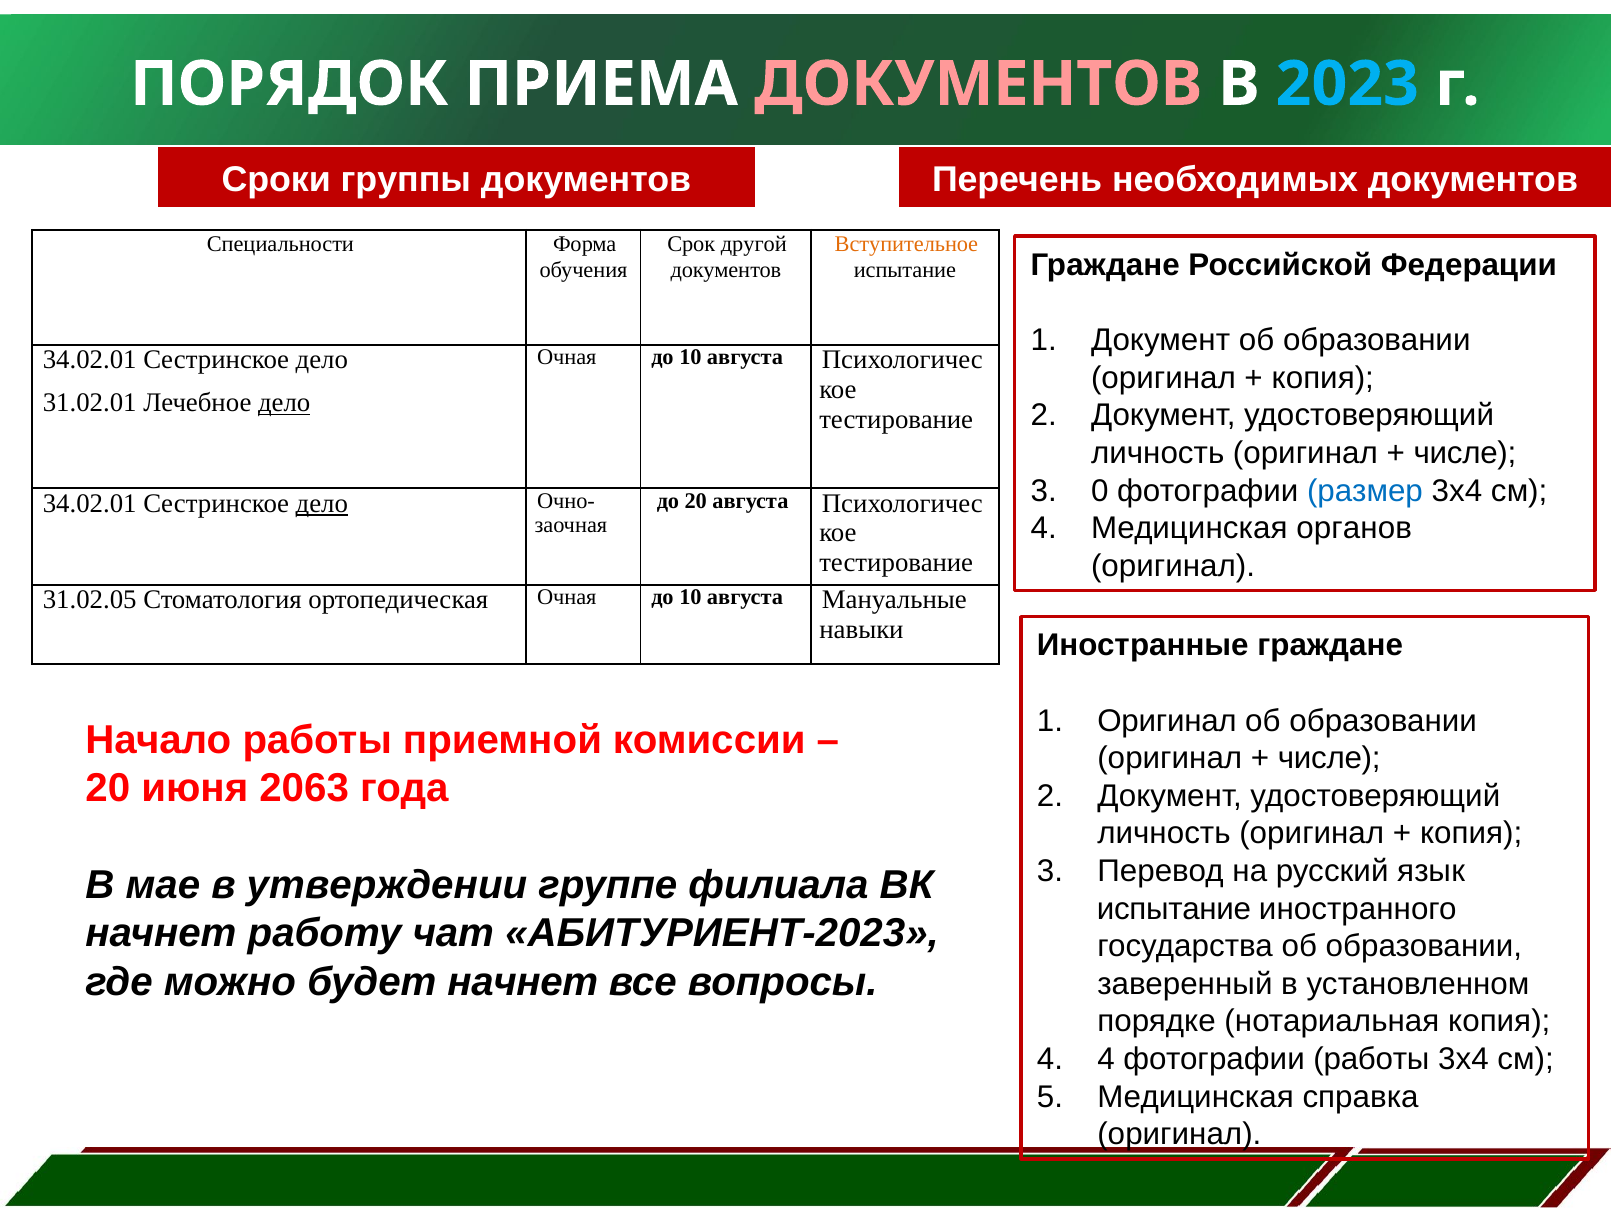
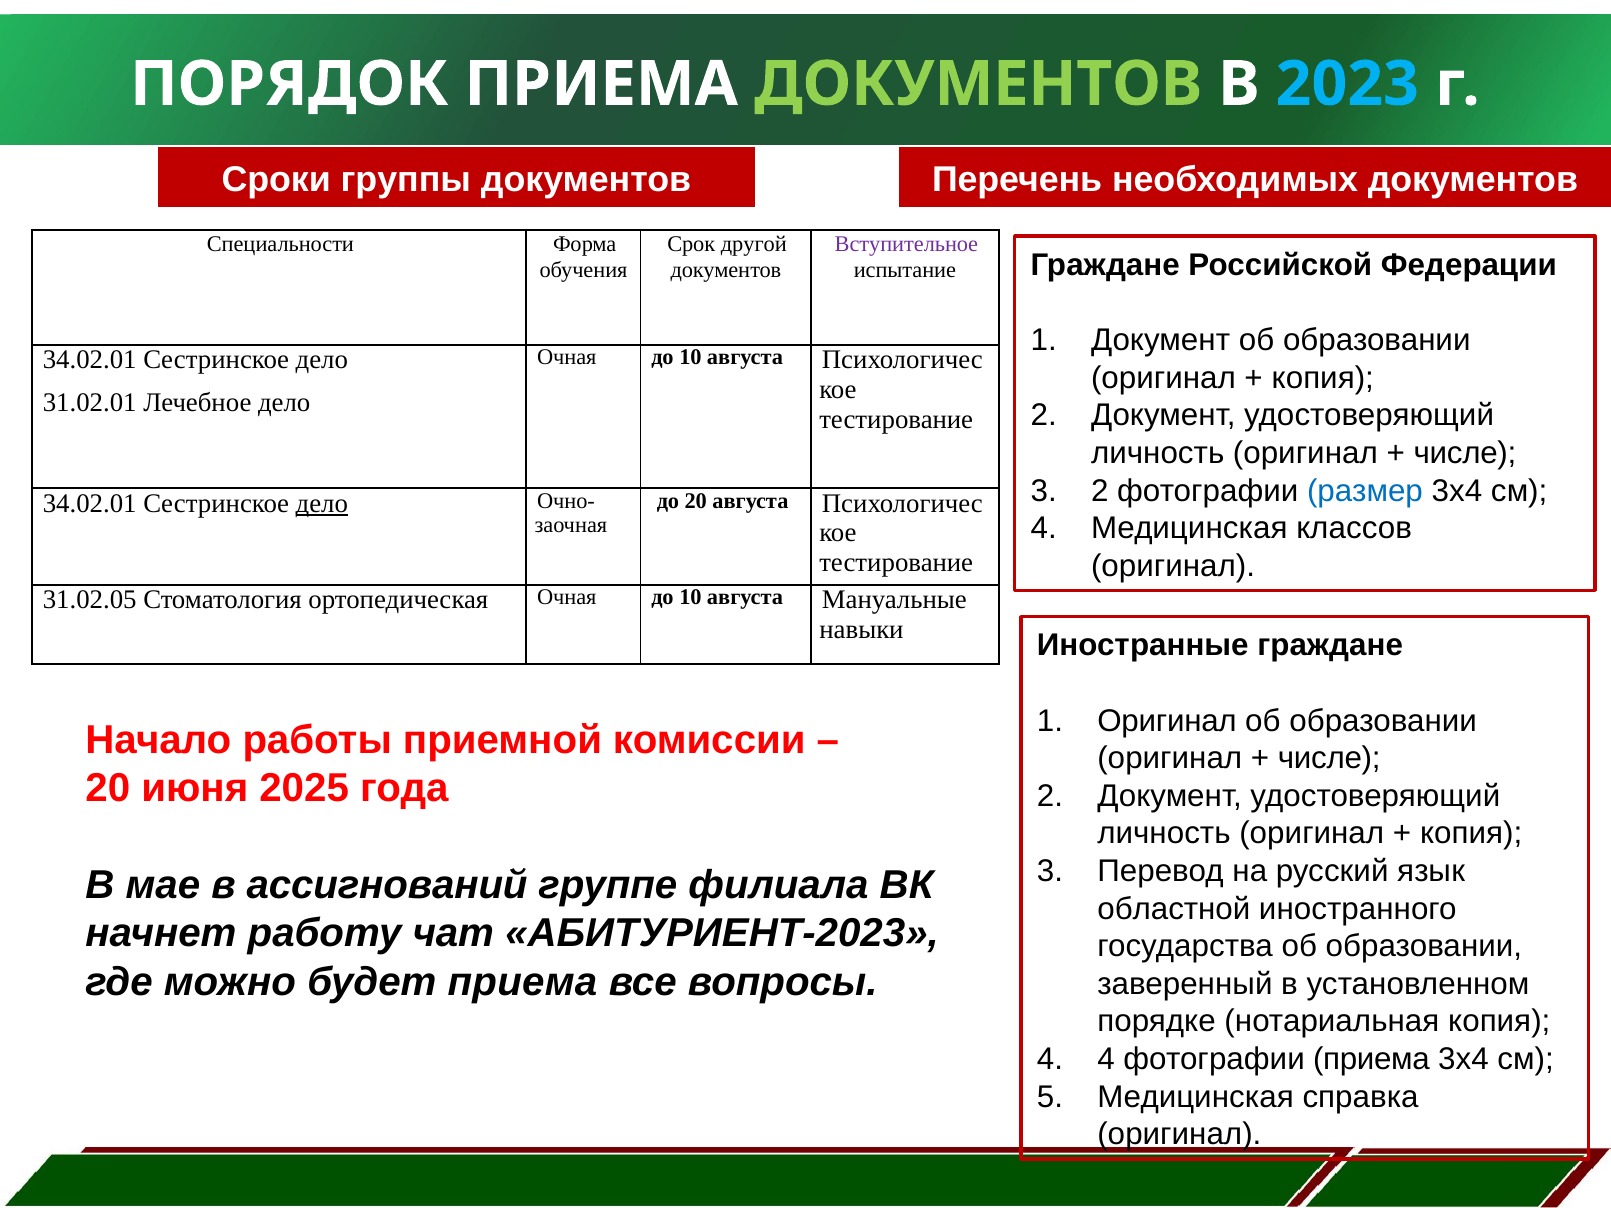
ДОКУМЕНТОВ colour: pink -> light green (978, 84)
Вступительное colour: orange -> purple (906, 244)
дело underline: present -> none (284, 403)
0: 0 -> 2 (1100, 491)
органов: органов -> классов (1354, 528)
2063: 2063 -> 2025 (304, 789)
утверждении: утверждении -> ассигнований (387, 885)
испытание: испытание -> областной (1174, 909)
будет начнет: начнет -> приема (522, 982)
фотографии работы: работы -> приема (1371, 1059)
